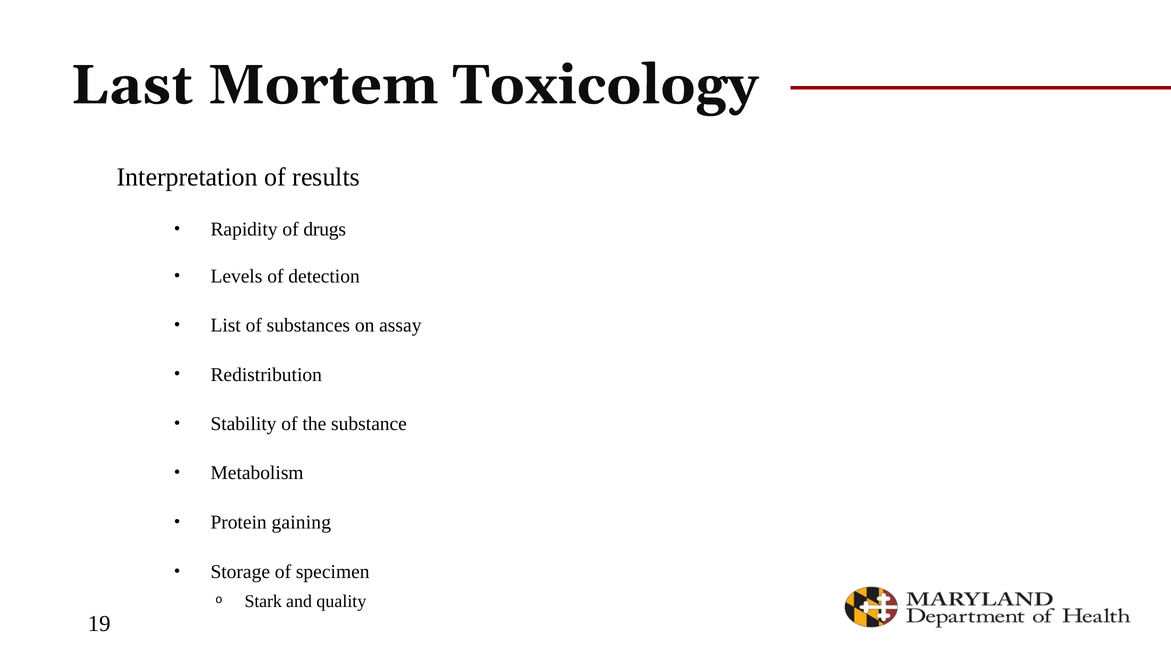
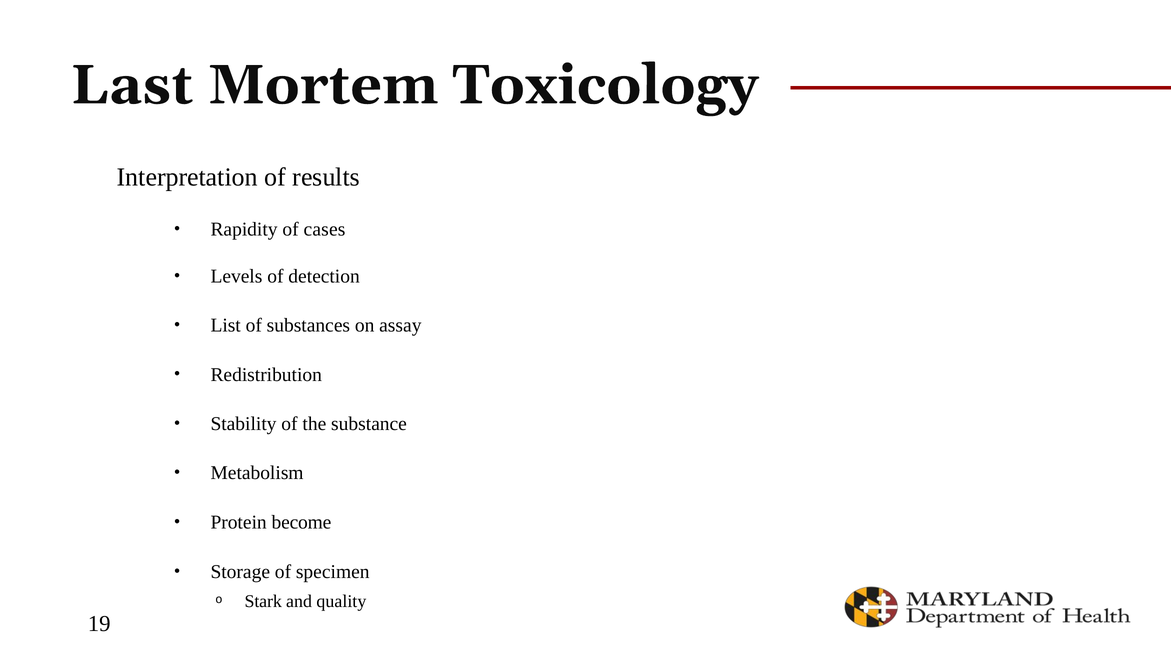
drugs: drugs -> cases (325, 229)
gaining: gaining -> become (301, 522)
